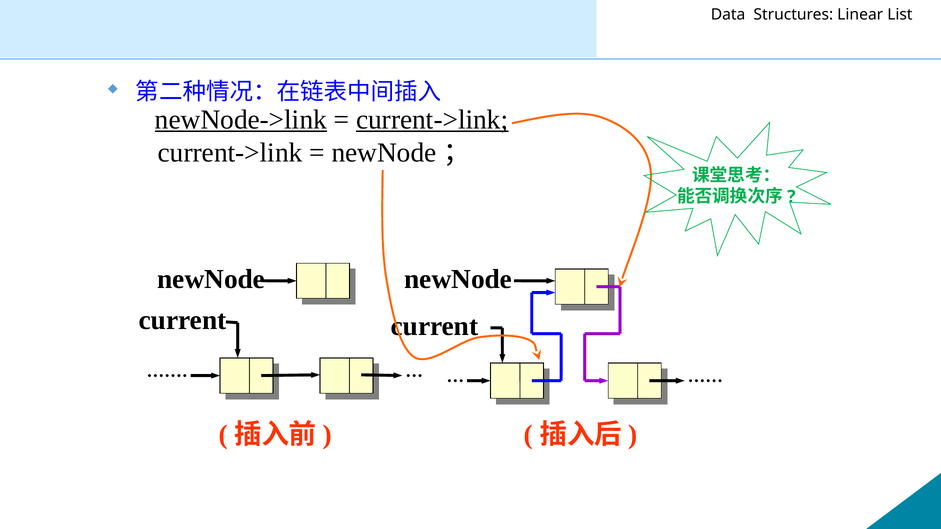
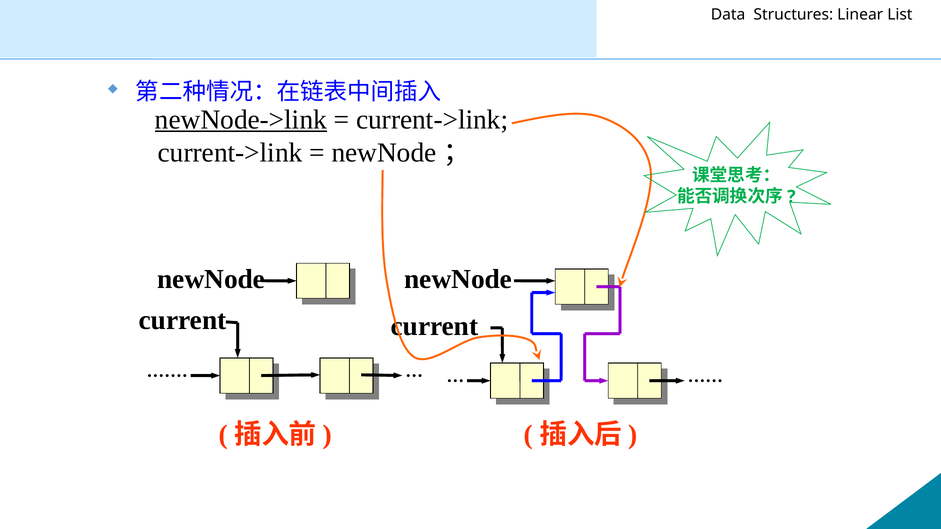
current->link underline: present -> none (432, 120)
